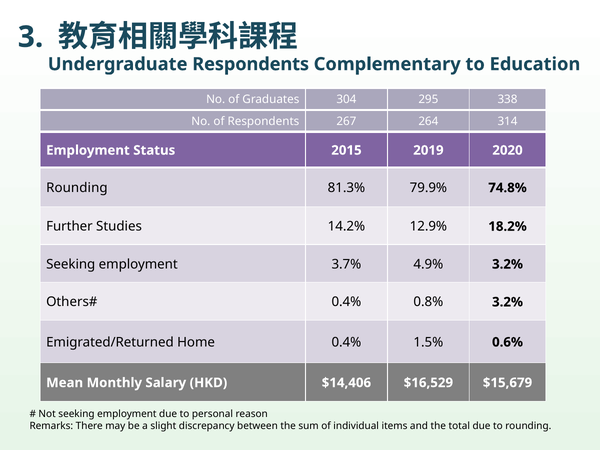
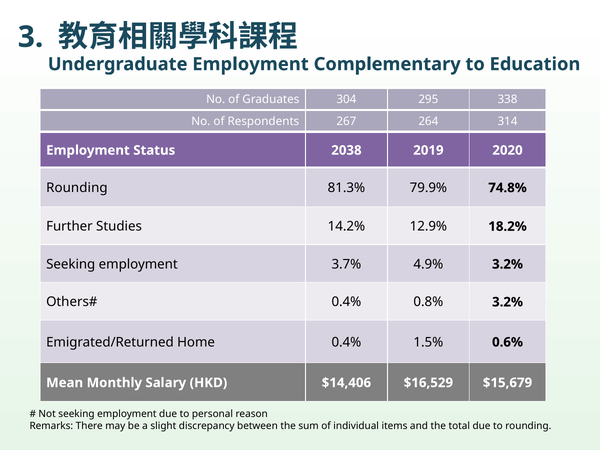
Undergraduate Respondents: Respondents -> Employment (251, 64)
2015: 2015 -> 2038 (346, 150)
